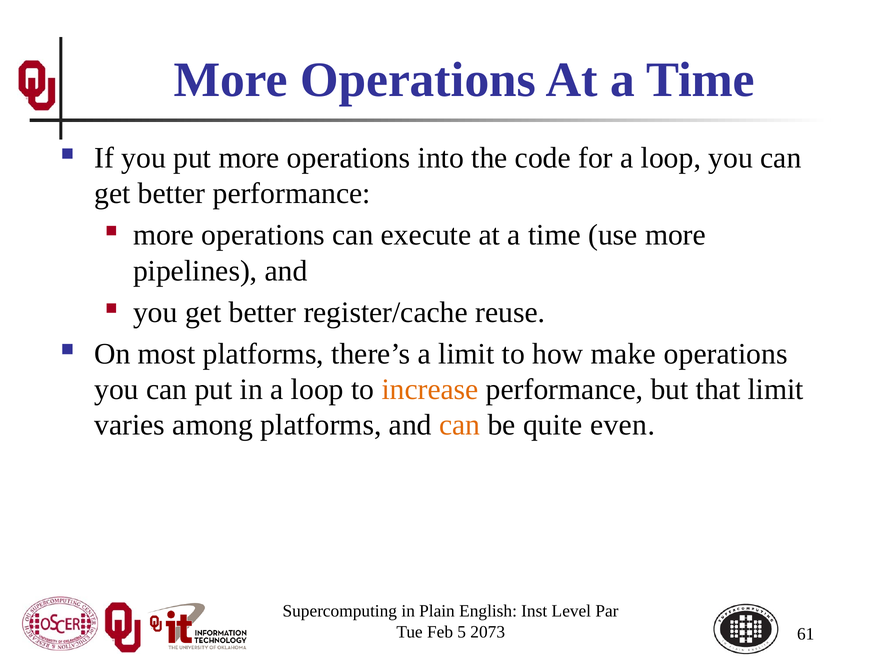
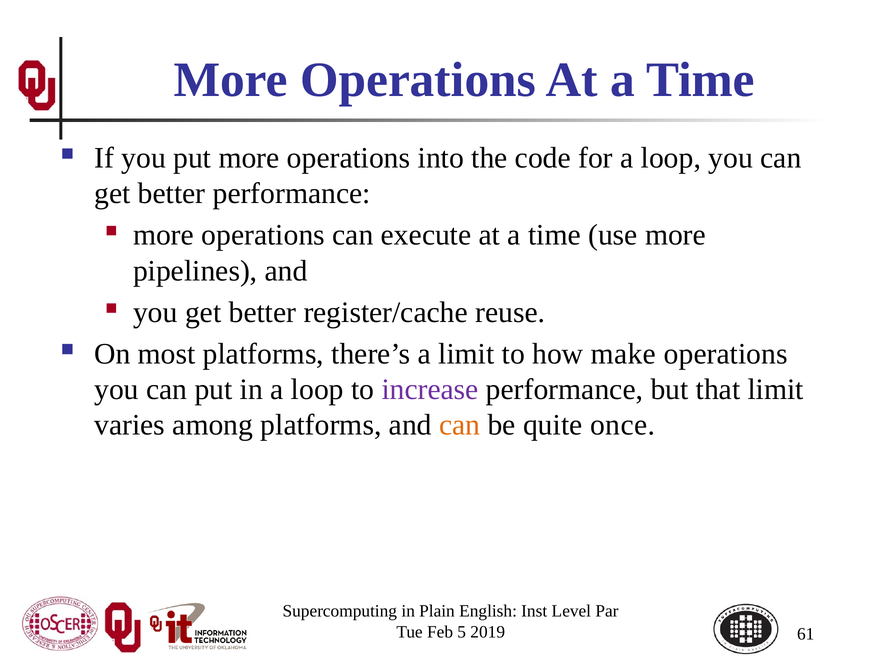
increase colour: orange -> purple (430, 389)
even: even -> once (623, 425)
2073: 2073 -> 2019 (488, 632)
